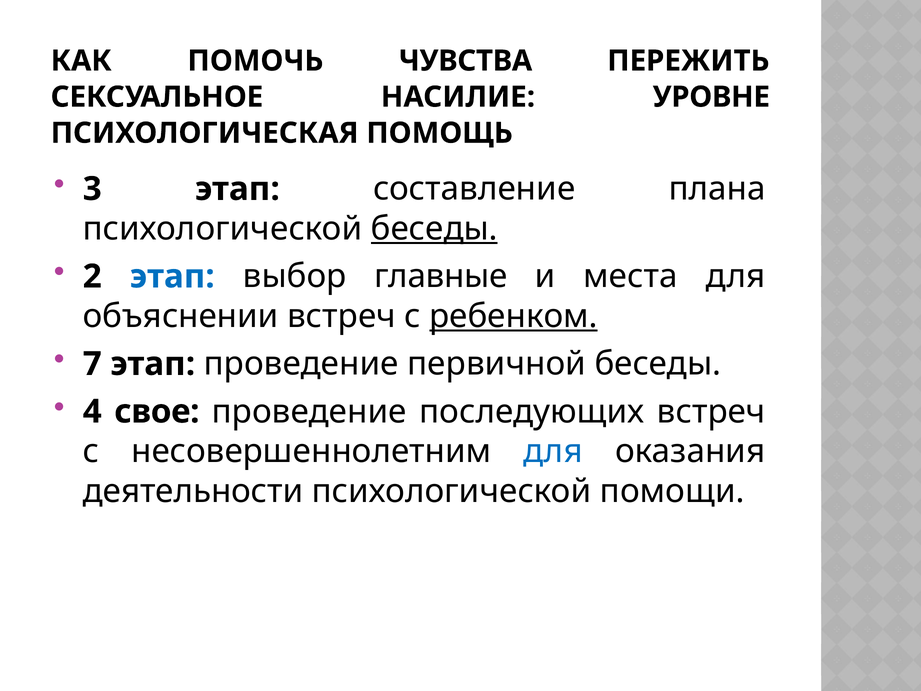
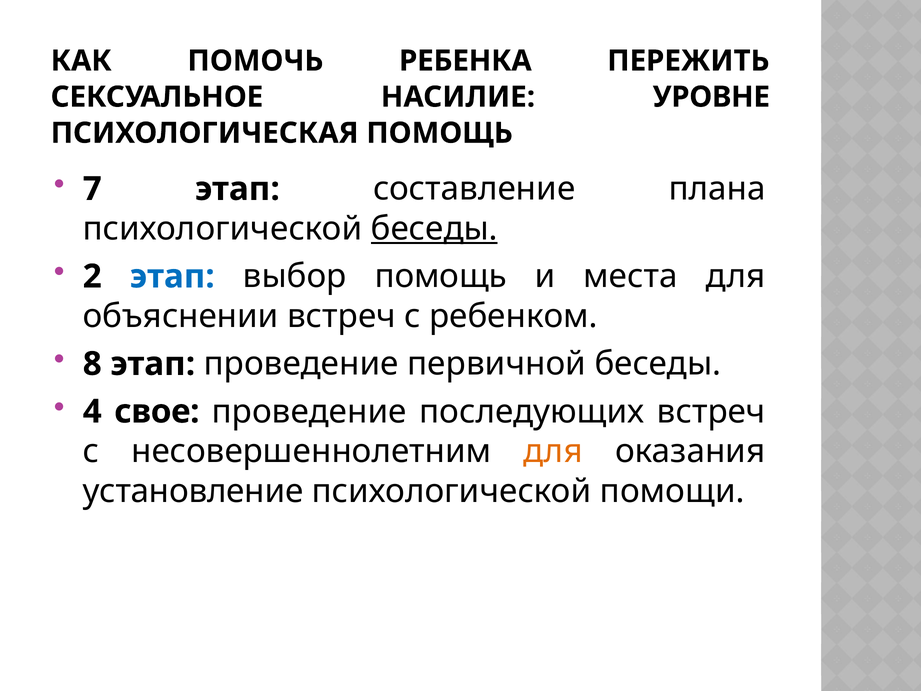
ЧУВСТВА: ЧУВСТВА -> РЕБЕНКА (465, 61)
3: 3 -> 7 (92, 189)
выбор главные: главные -> помощь (441, 276)
ребенком underline: present -> none (514, 316)
7: 7 -> 8 (92, 364)
для colour: blue -> orange (553, 451)
деятельности: деятельности -> установление (193, 491)
